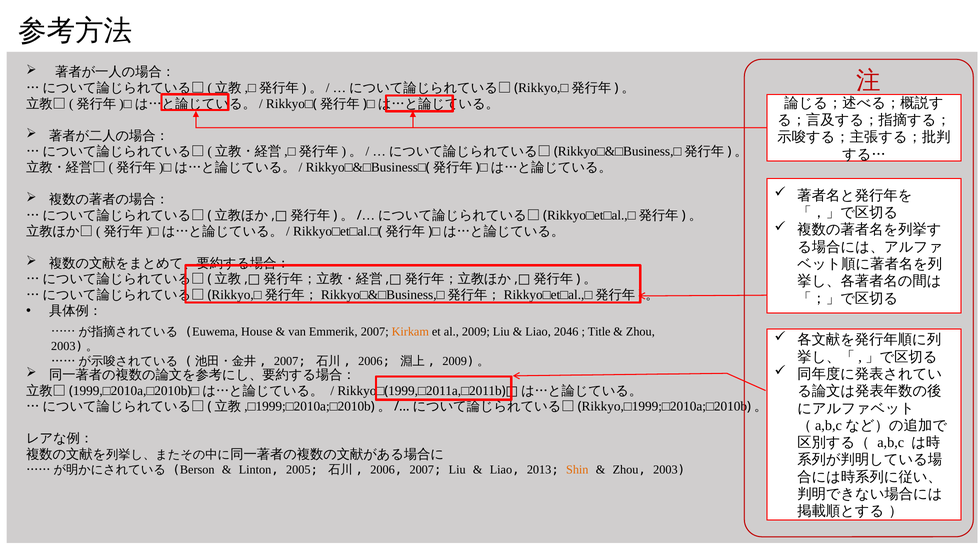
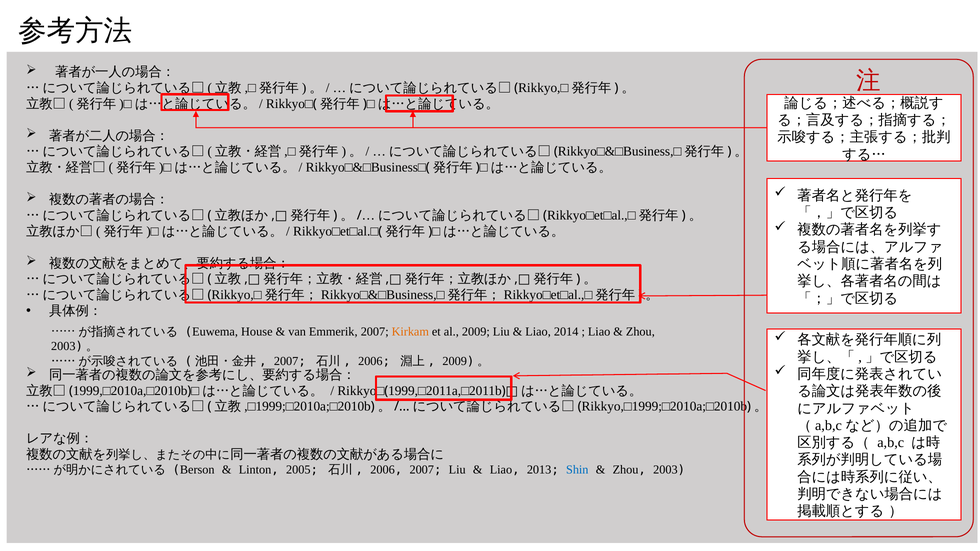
2046: 2046 -> 2014 (566, 332)
Title: Title -> Liao (599, 332)
Shin colour: orange -> blue (577, 470)
